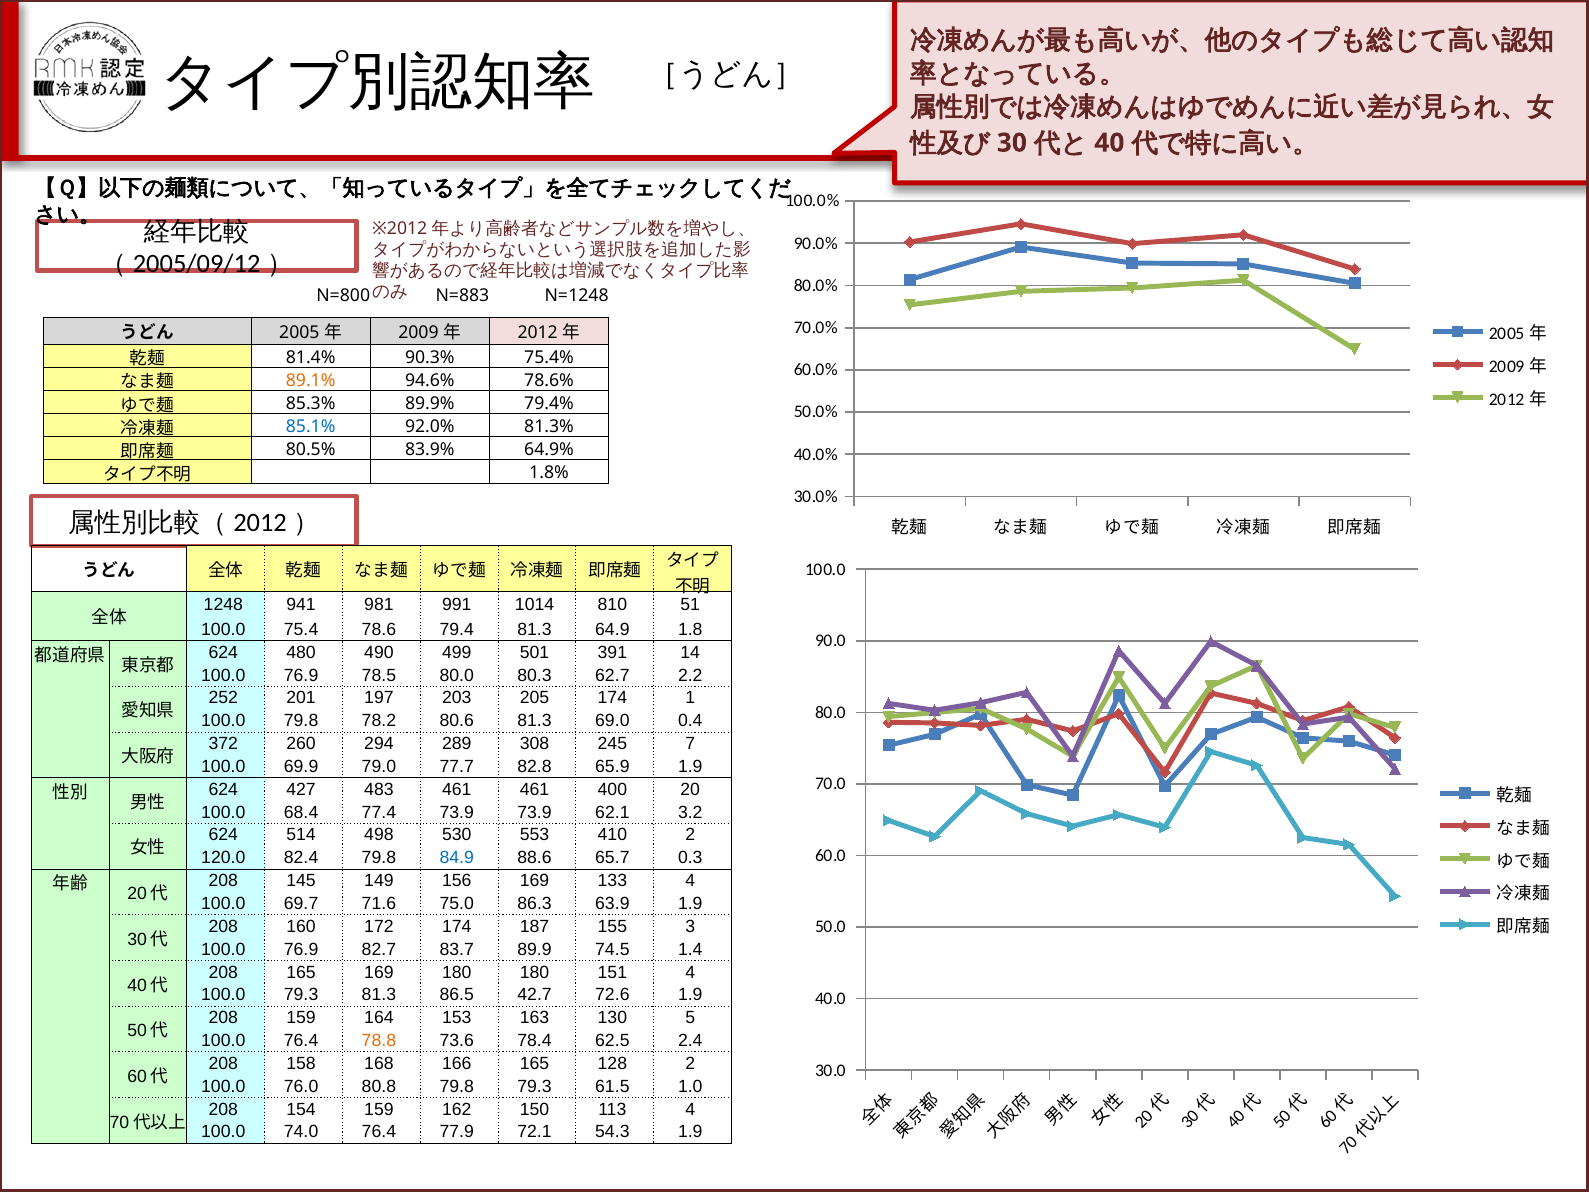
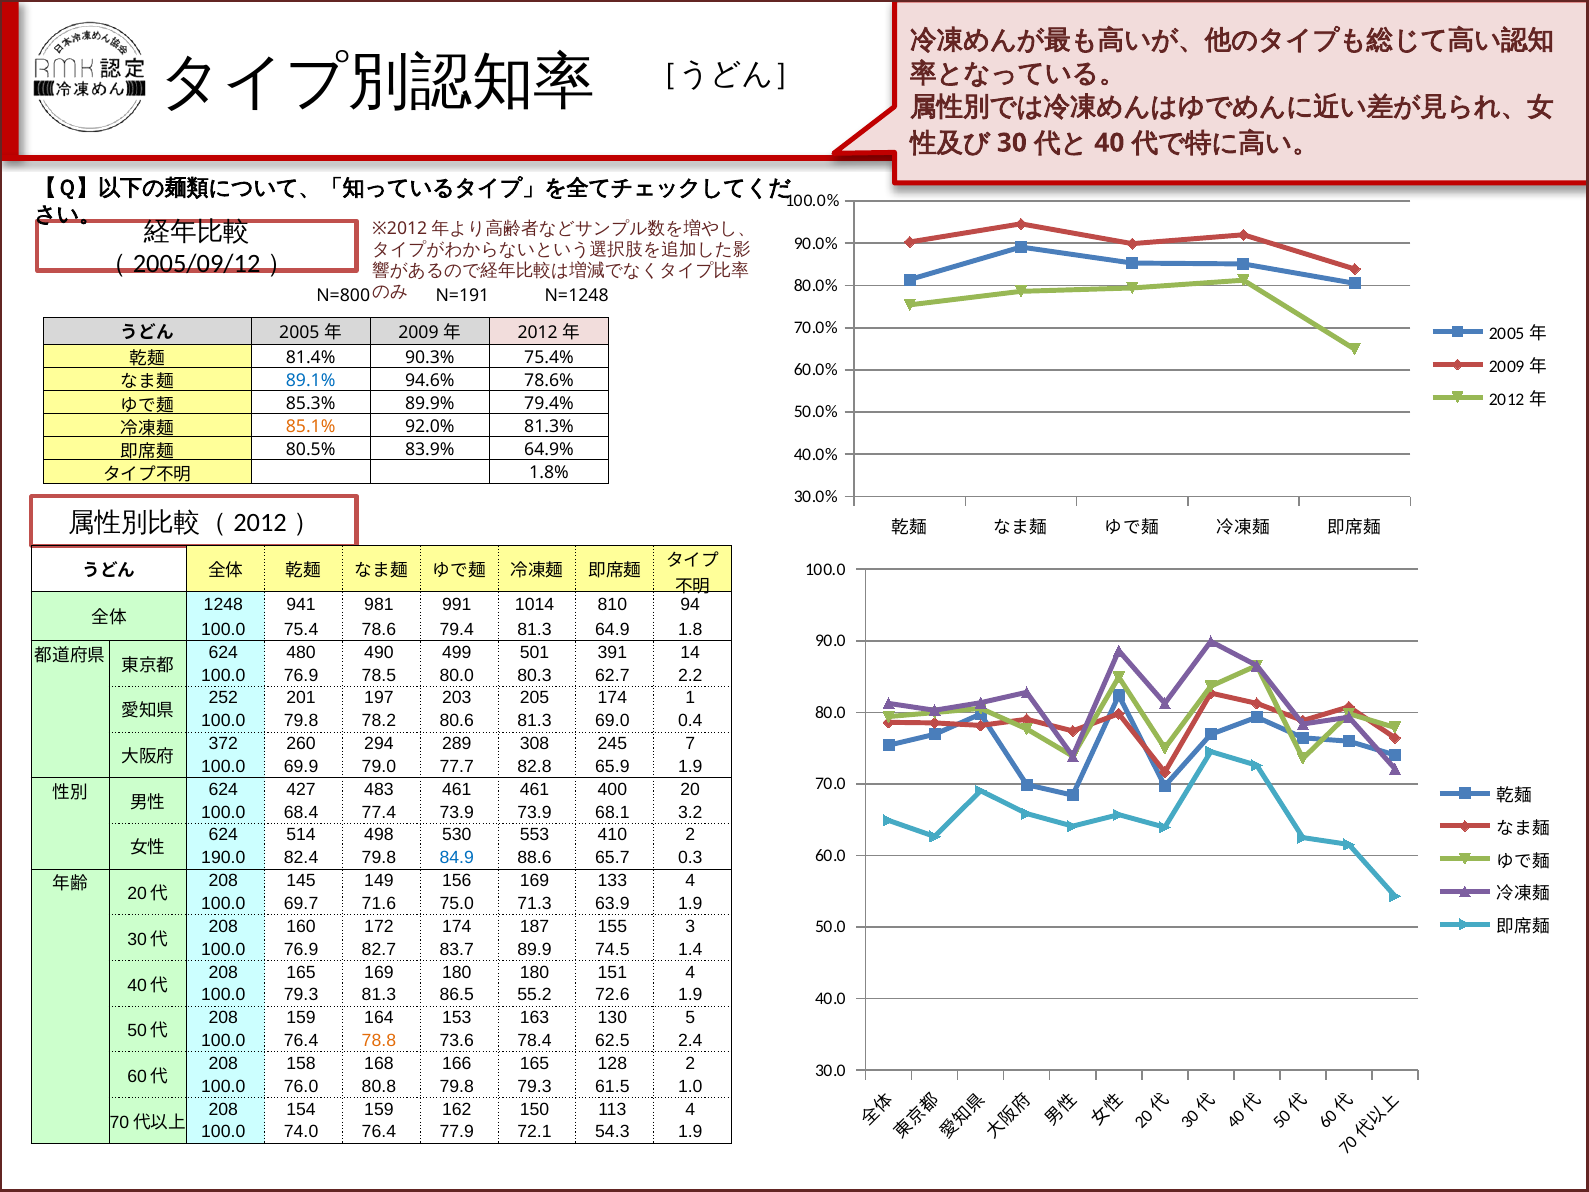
N=883: N=883 -> N=191 (462, 296)
89.1% colour: orange -> blue (311, 380)
85.1% colour: blue -> orange (311, 427)
51: 51 -> 94 (690, 605)
62.1: 62.1 -> 68.1 (612, 812)
120.0: 120.0 -> 190.0 (223, 858)
86.3: 86.3 -> 71.3 (535, 903)
42.7: 42.7 -> 55.2 (535, 995)
